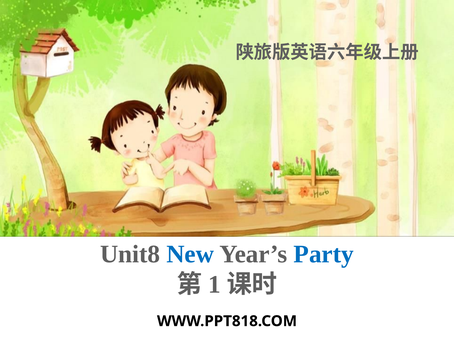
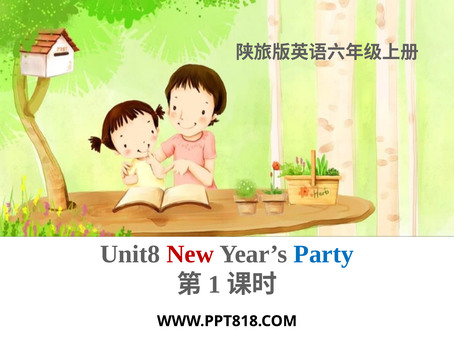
New colour: blue -> red (190, 254)
